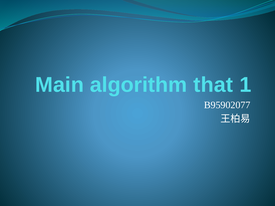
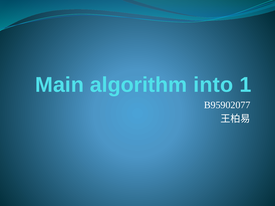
that: that -> into (213, 85)
